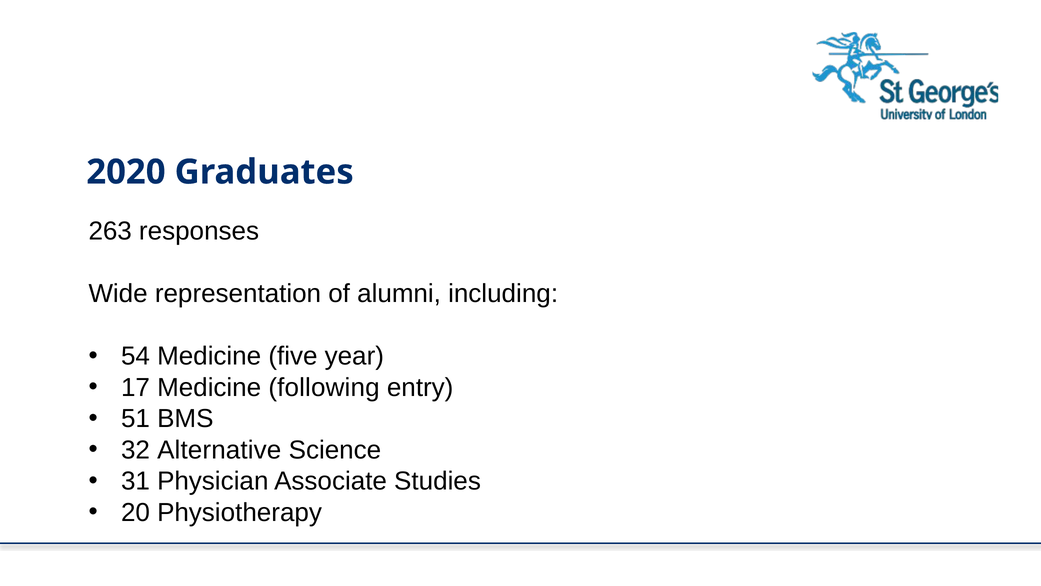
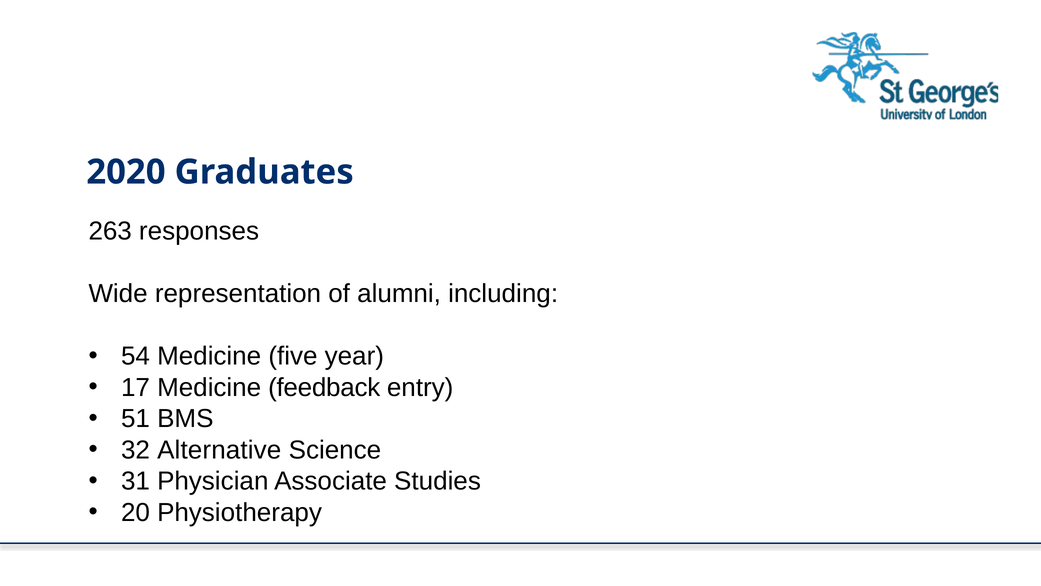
following: following -> feedback (324, 387)
